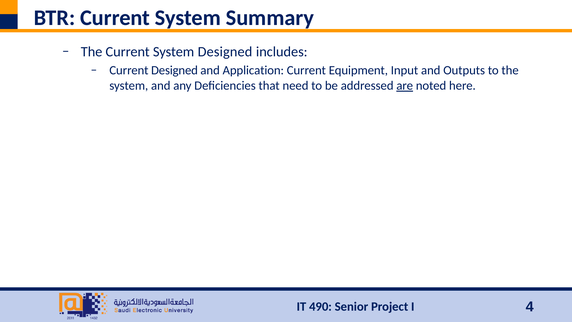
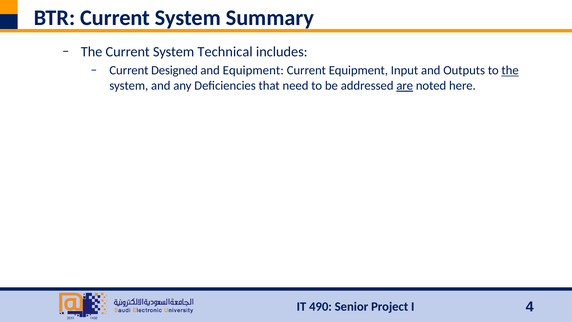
System Designed: Designed -> Technical (225, 52)
and Application: Application -> Equipment (253, 70)
the underline: none -> present (510, 70)
